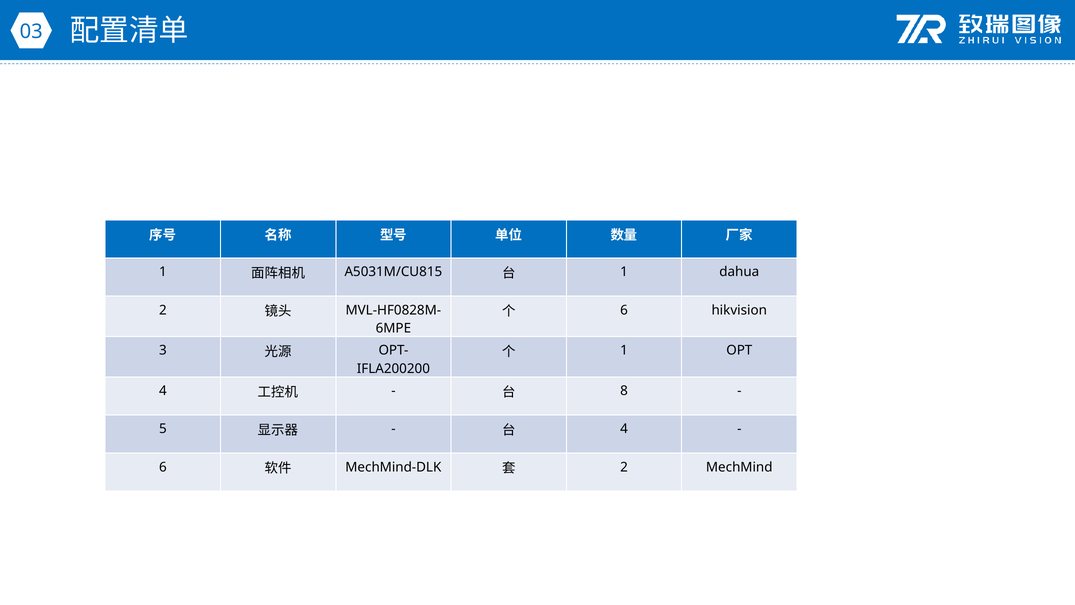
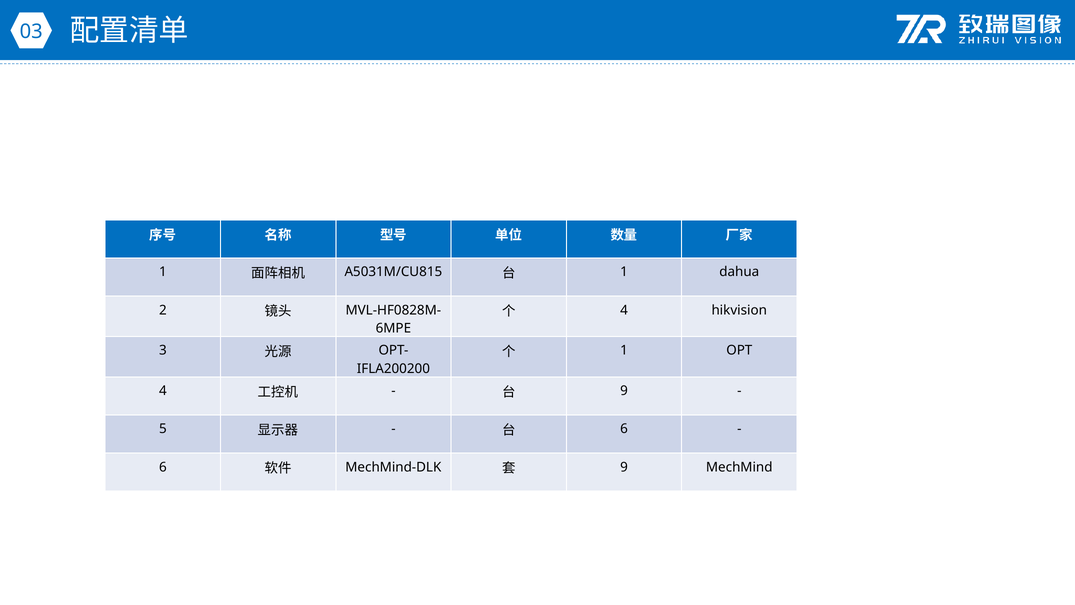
6: 6 -> 4 (624, 310)
8: 8 -> 9 (624, 391)
4: 4 -> 6 (624, 429)
2: 2 -> 9 (624, 467)
